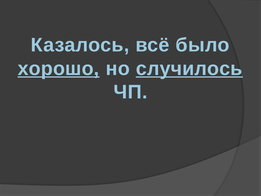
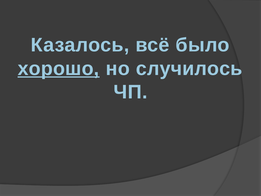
случилось underline: present -> none (189, 68)
